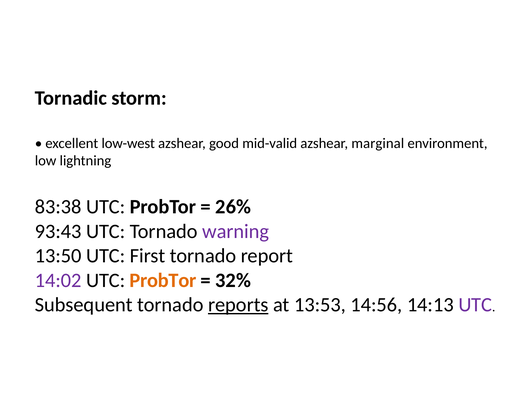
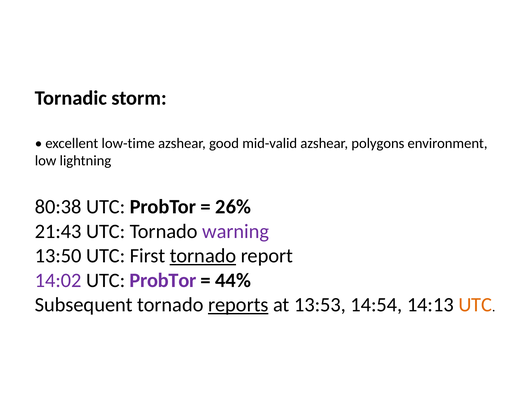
low-west: low-west -> low-time (128, 143)
marginal: marginal -> polygons (378, 143)
83:38: 83:38 -> 80:38 (58, 207)
93:43: 93:43 -> 21:43 (58, 231)
tornado underline: none -> present (203, 256)
ProbTor colour: orange -> purple (163, 280)
32%: 32% -> 44% (233, 280)
14:56: 14:56 -> 14:54 (376, 305)
UTC colour: purple -> orange (475, 305)
